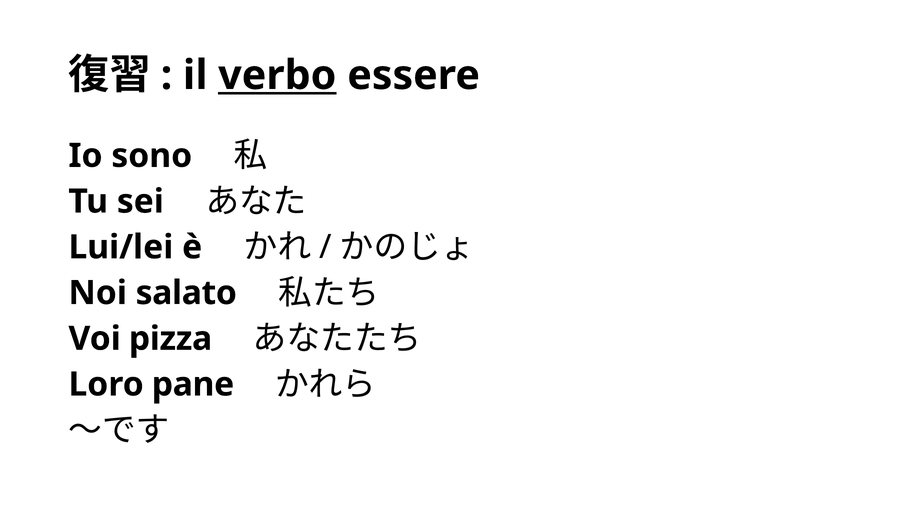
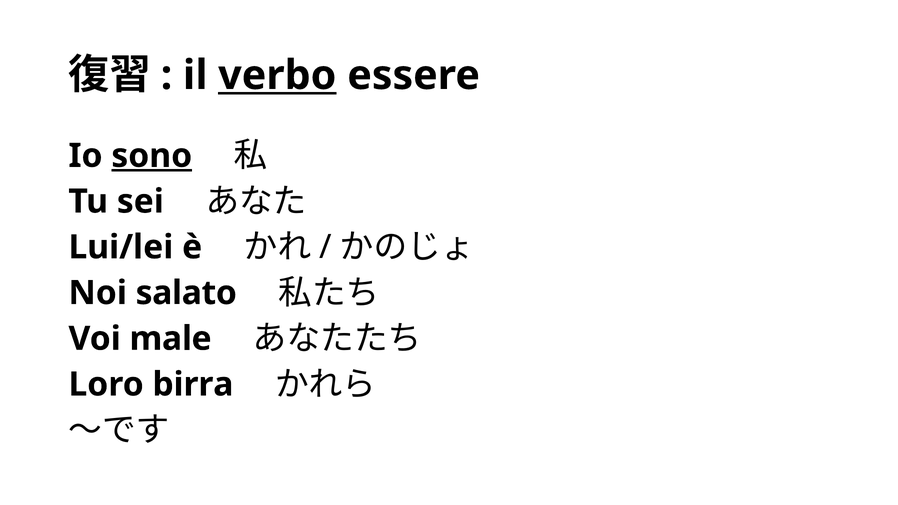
sono underline: none -> present (152, 156)
pizza: pizza -> male (171, 339)
pane: pane -> birra (193, 384)
